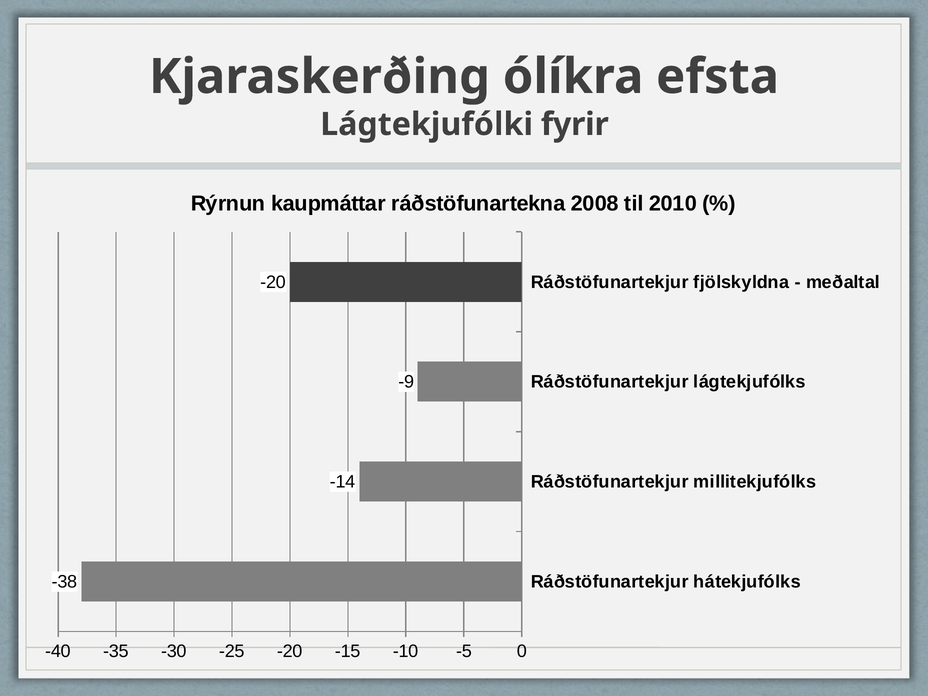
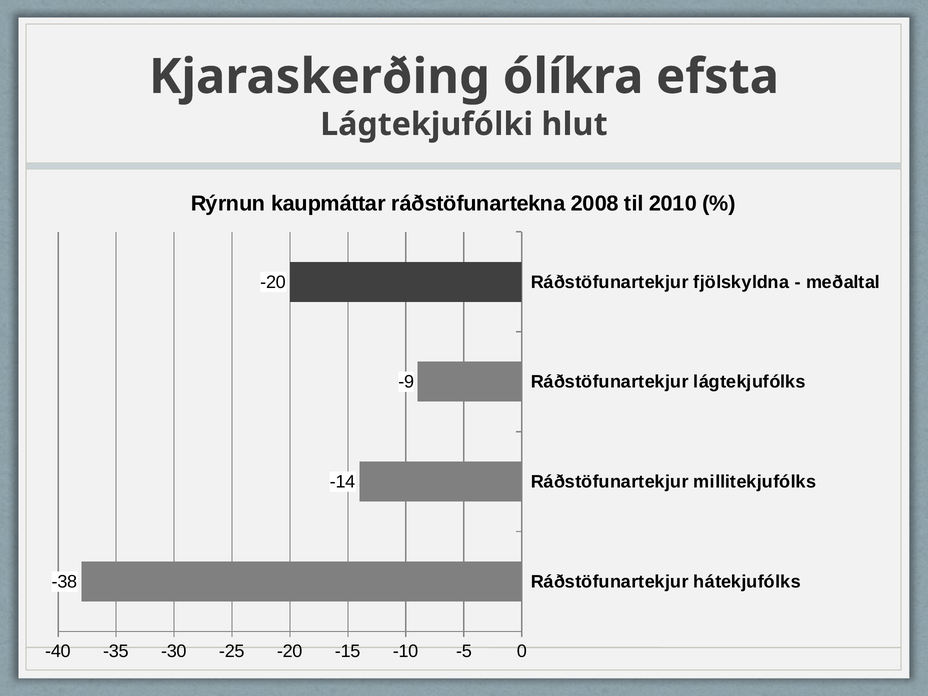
fyrir: fyrir -> hlut (575, 124)
